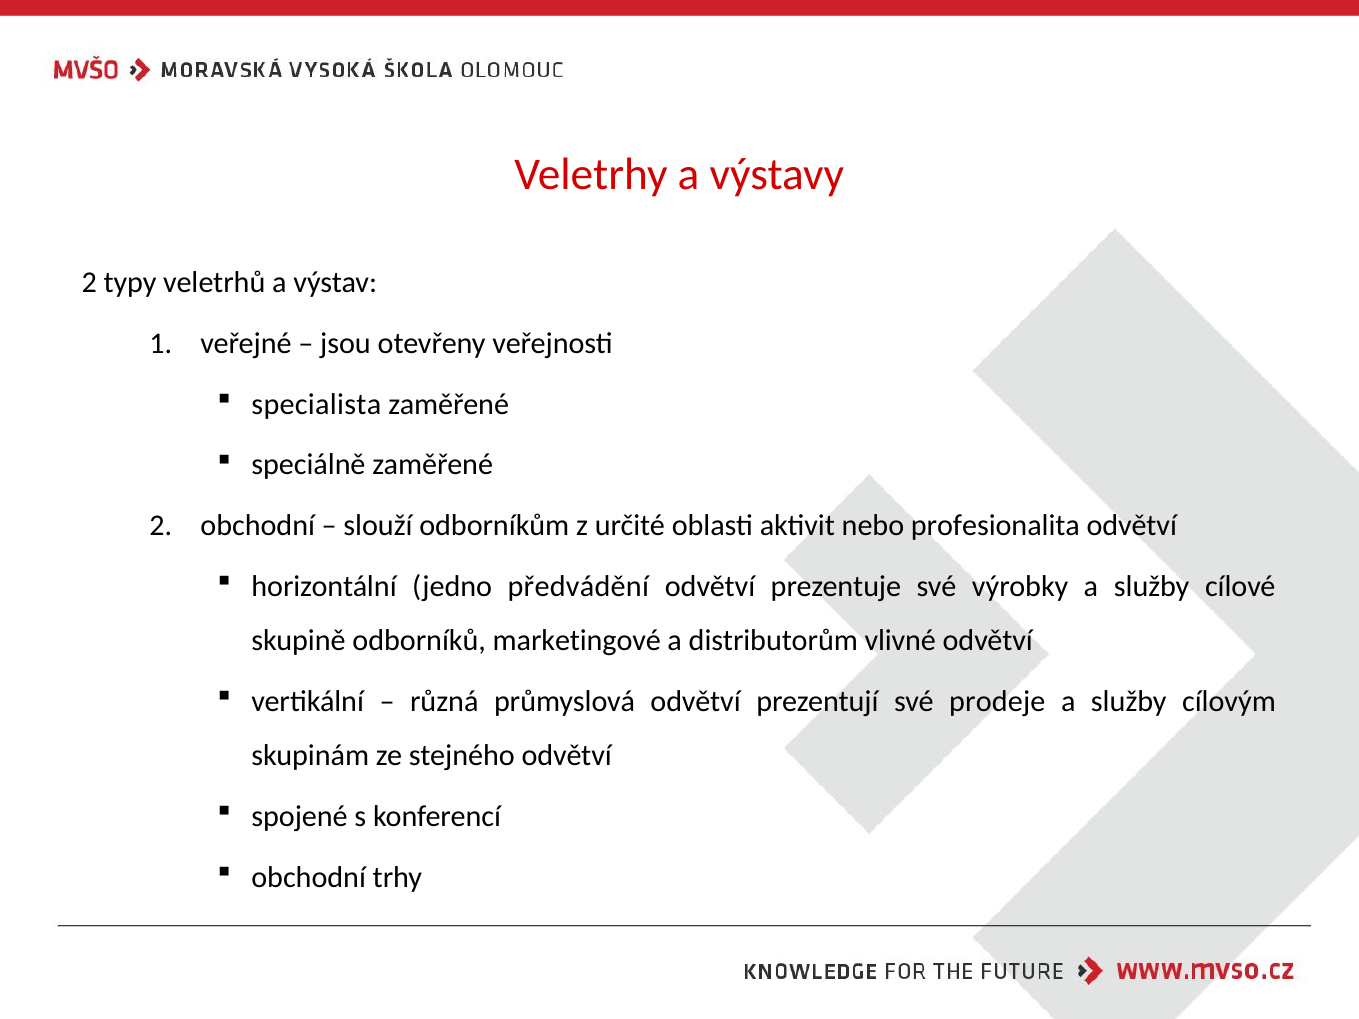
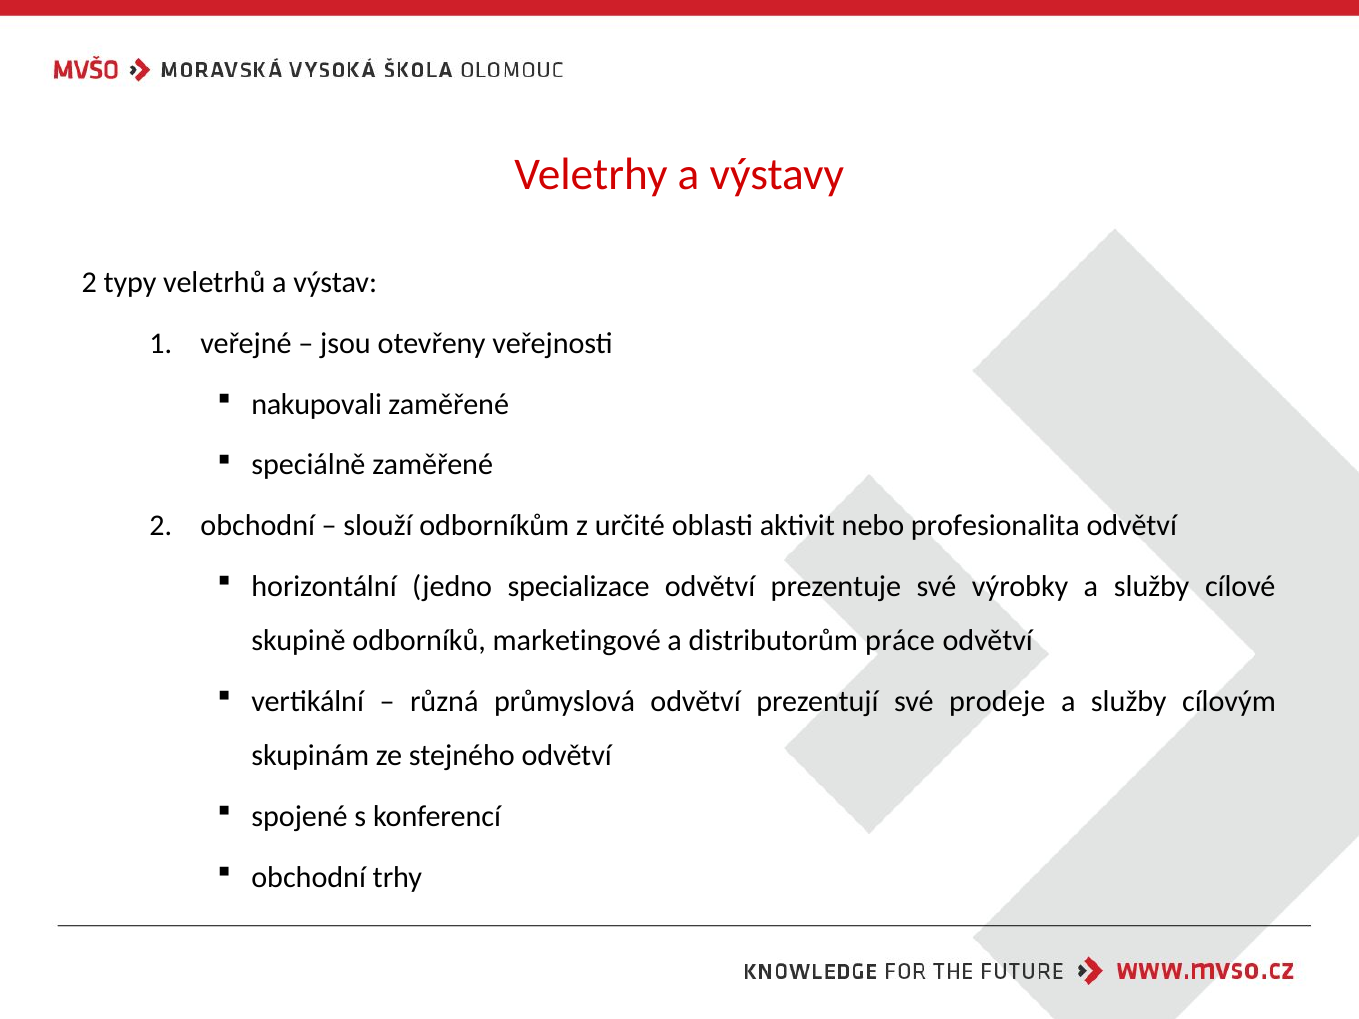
specialista: specialista -> nakupovali (317, 404)
předvádění: předvádění -> specializace (579, 587)
vlivné: vlivné -> práce (900, 641)
